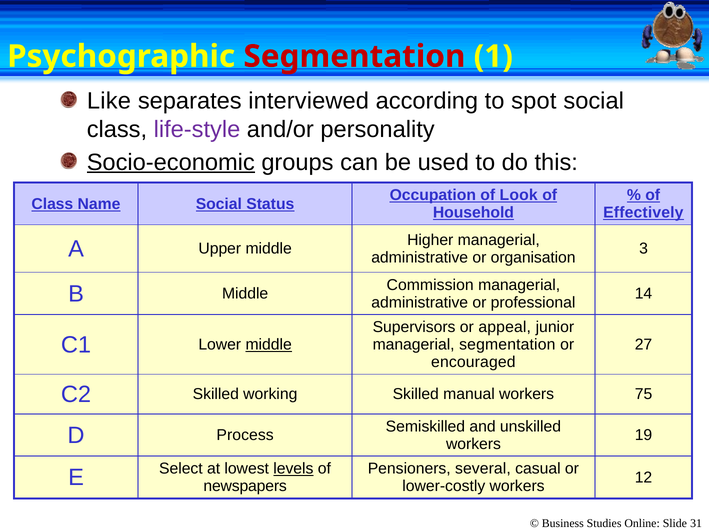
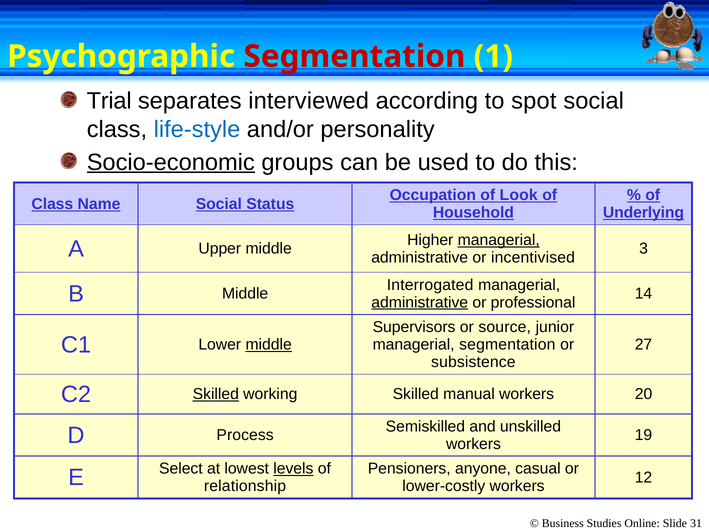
Like: Like -> Trial (109, 101)
life-style colour: purple -> blue (197, 129)
Effectively: Effectively -> Underlying (643, 213)
managerial underline: none -> present (499, 240)
organisation: organisation -> incentivised (533, 258)
Commission: Commission -> Interrogated (430, 285)
administrative underline: none -> present (420, 303)
appeal: appeal -> source (505, 328)
encouraged: encouraged -> subsistence (473, 363)
Skilled underline: none -> present (216, 395)
75: 75 -> 20 (644, 395)
several: several -> anyone (483, 469)
newspapers: newspapers -> relationship (245, 487)
